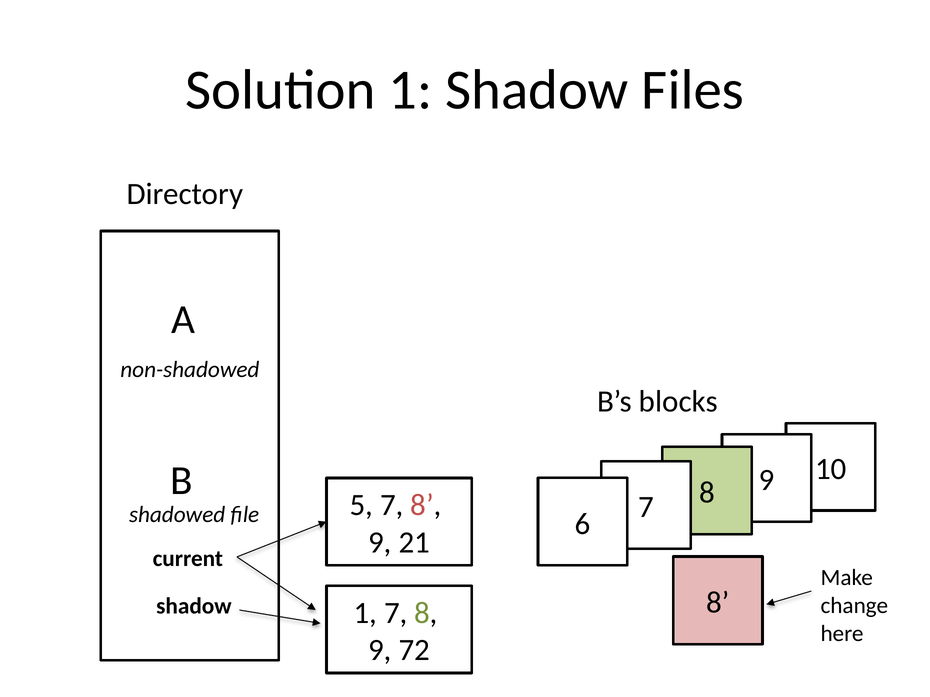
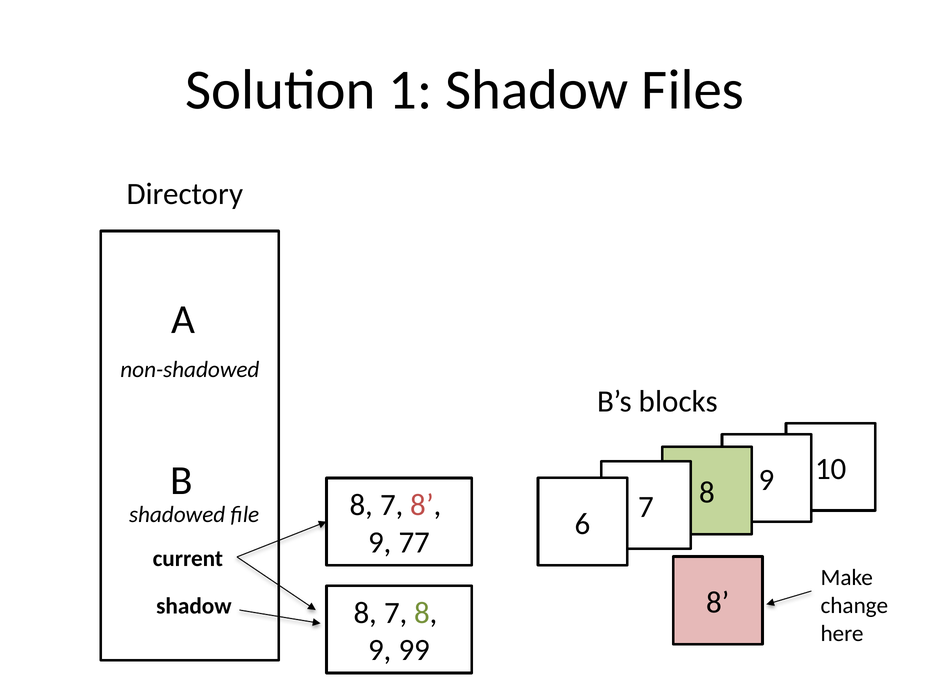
5: 5 -> 8 (361, 506)
21: 21 -> 77 (414, 543)
1: 1 -> 8 (365, 613)
72: 72 -> 99 (414, 651)
